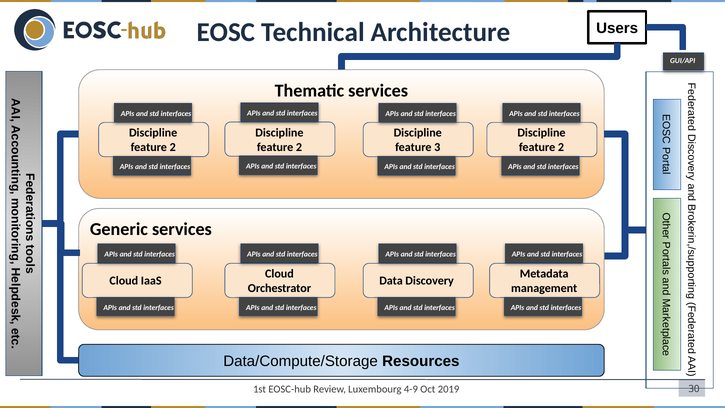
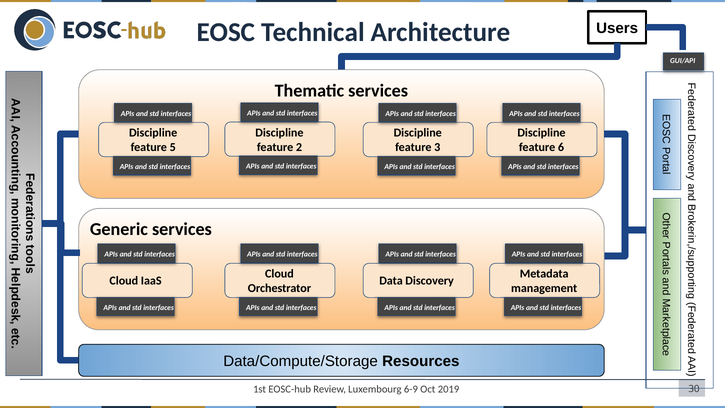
2: 2 -> 5 (173, 147)
2: 2 -> 6 (561, 147)
4-9: 4-9 -> 6-9 (411, 389)
